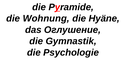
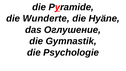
Wohnung: Wohnung -> Wunderte (46, 18)
